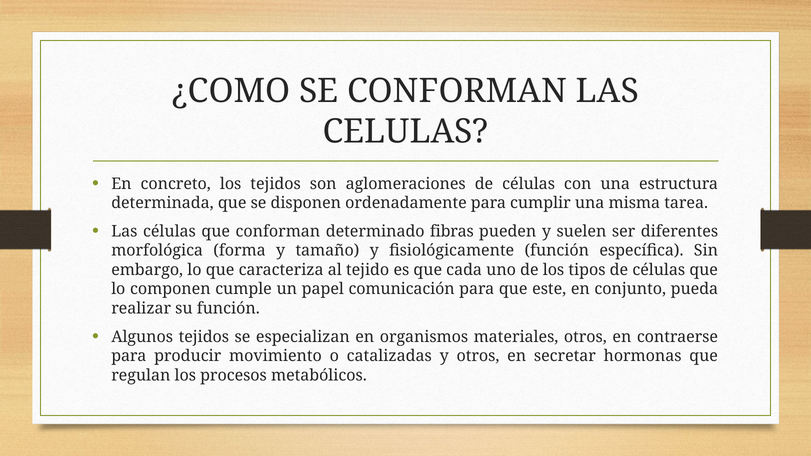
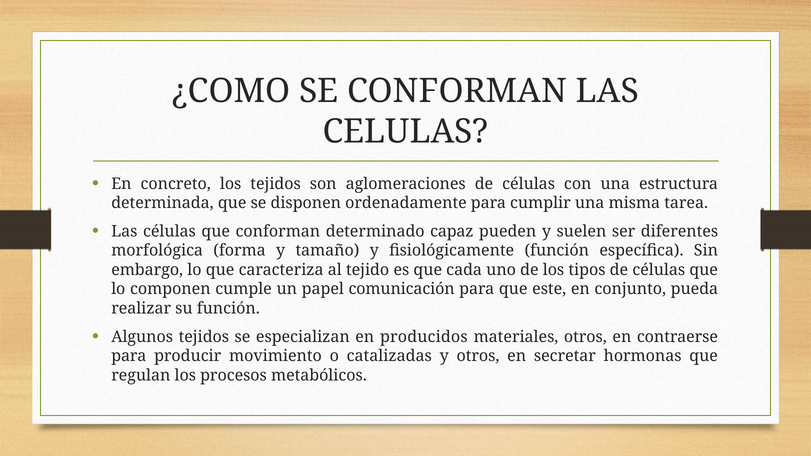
fibras: fibras -> capaz (452, 232)
organismos: organismos -> producidos (424, 337)
